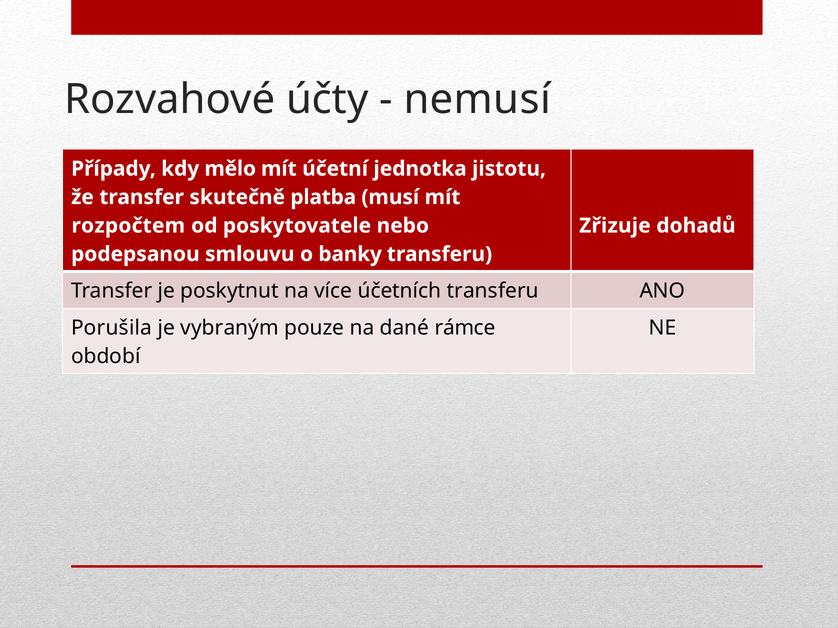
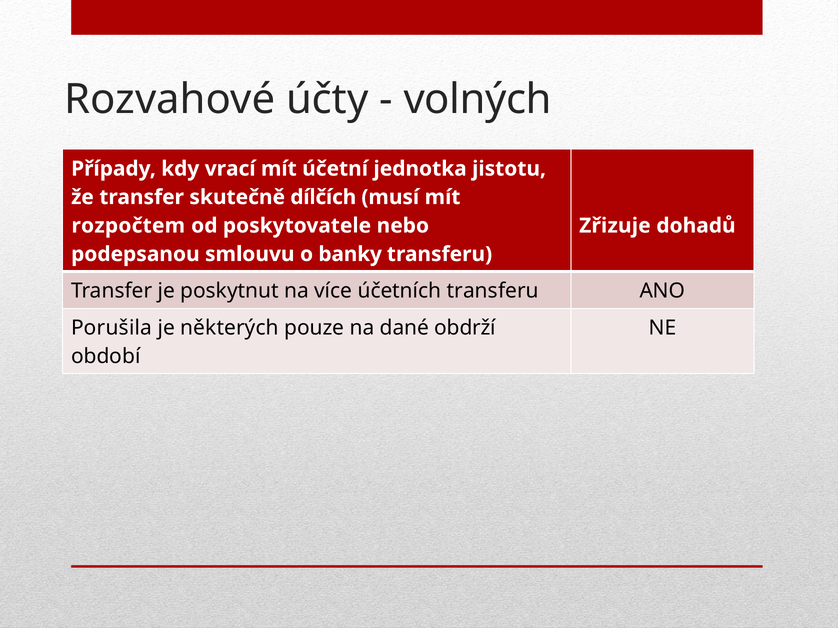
nemusí: nemusí -> volných (478, 100)
mělo: mělo -> vrací (230, 169)
platba: platba -> dílčích (323, 197)
vybraným: vybraným -> některých (230, 328)
rámce: rámce -> obdrží (465, 328)
